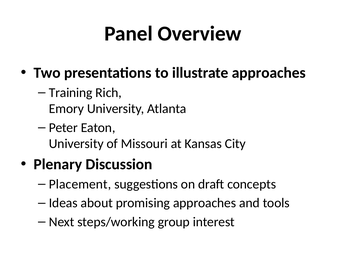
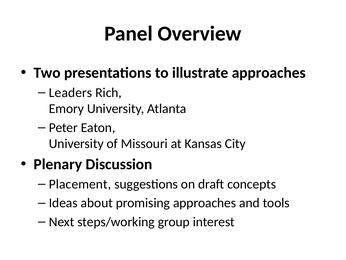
Training: Training -> Leaders (71, 92)
